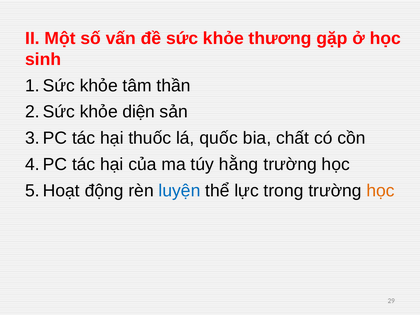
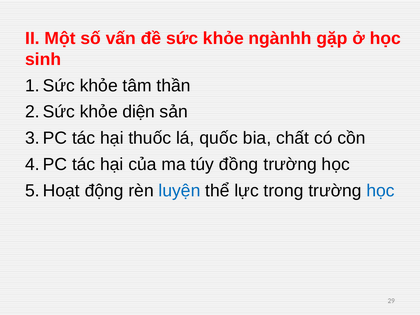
thương: thương -> ngànhh (280, 38)
hằng: hằng -> đồng (239, 164)
học colour: orange -> blue (381, 191)
